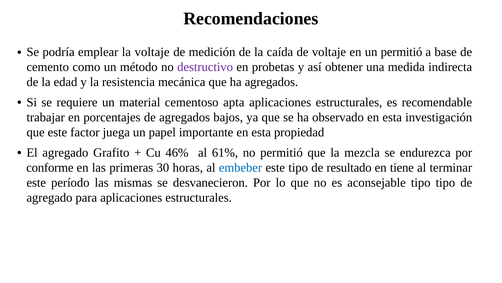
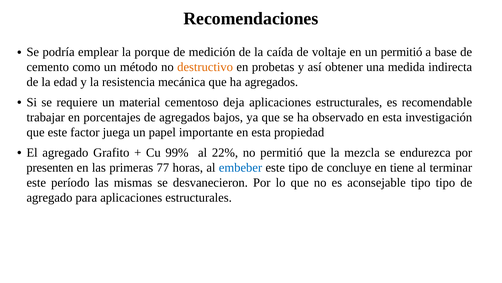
la voltaje: voltaje -> porque (152, 52)
destructivo colour: purple -> orange (205, 67)
apta: apta -> deja (234, 102)
46%: 46% -> 99% (177, 152)
61%: 61% -> 22% (225, 152)
conforme: conforme -> presenten (50, 167)
30: 30 -> 77 (163, 167)
resultado: resultado -> concluye (349, 167)
